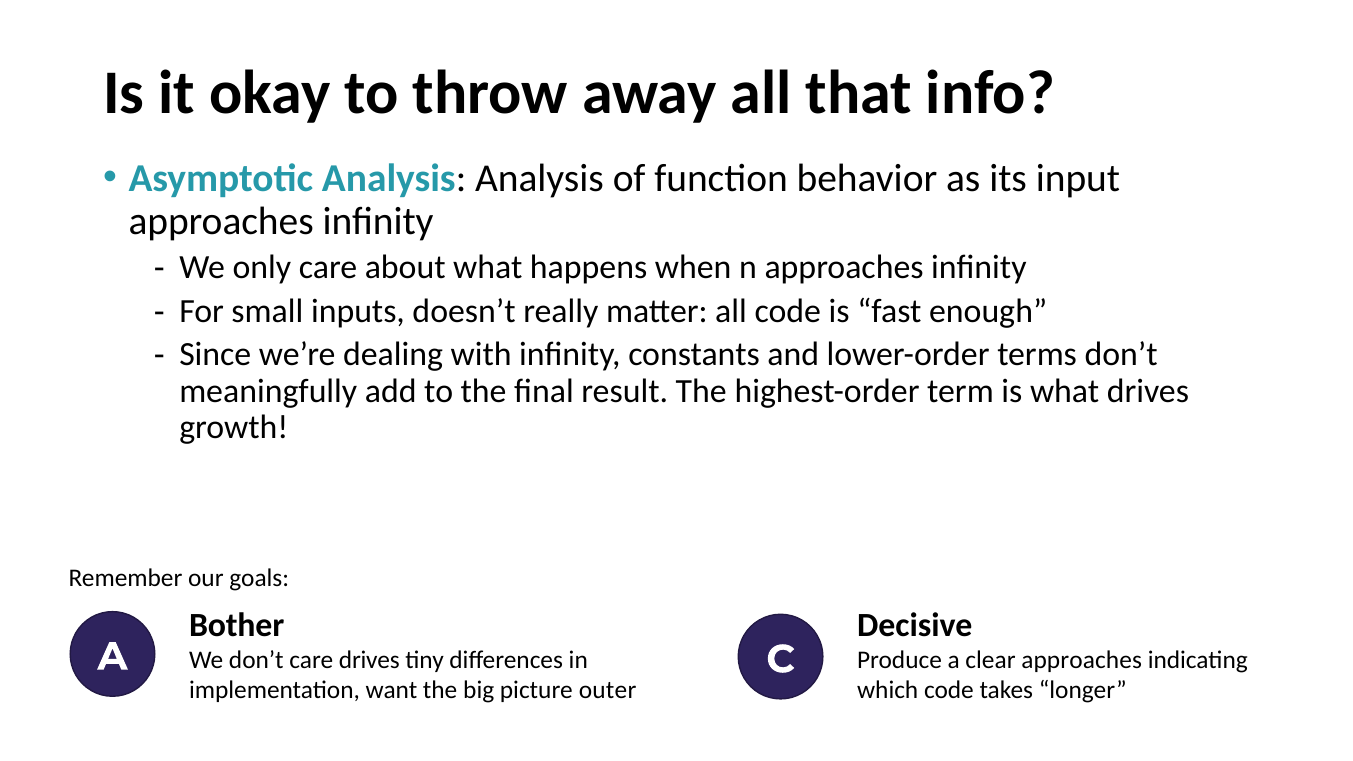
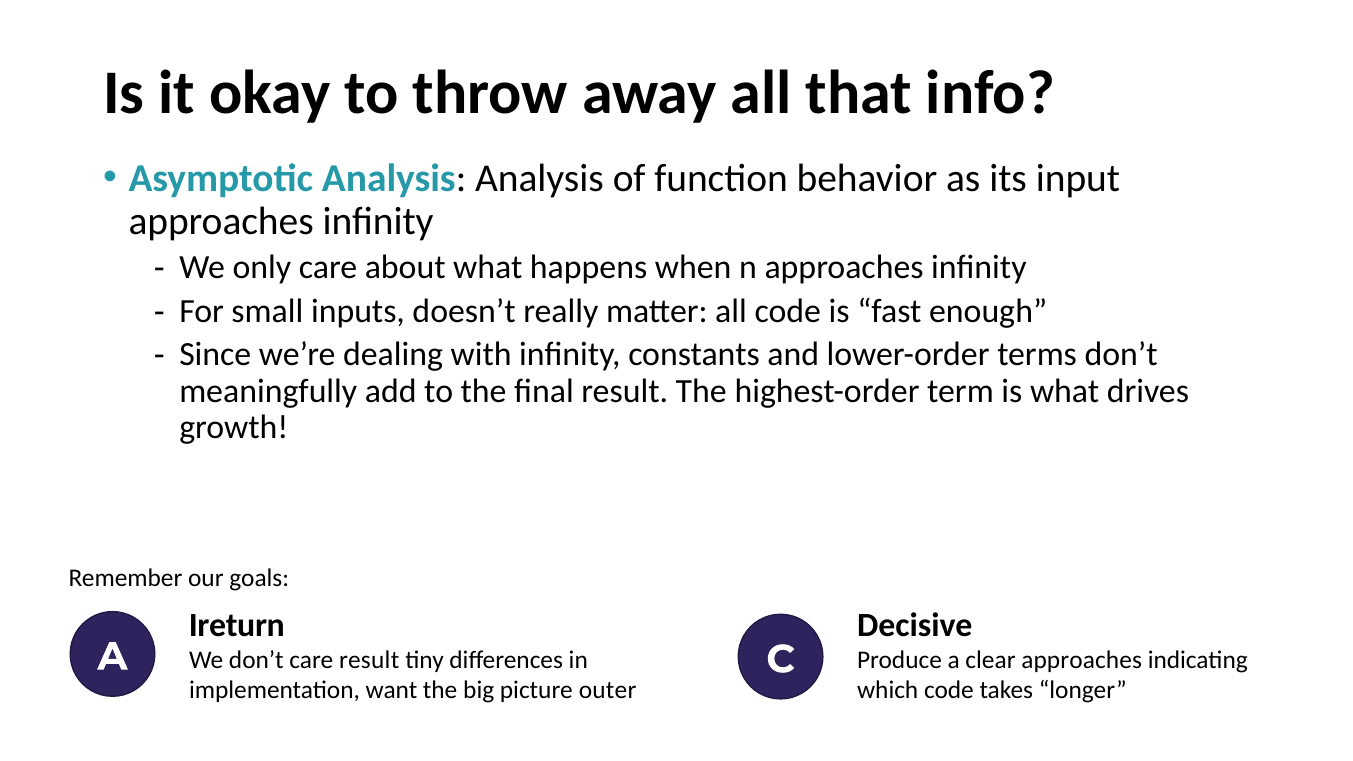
Bother: Bother -> Ireturn (237, 625)
care drives: drives -> result (369, 660)
